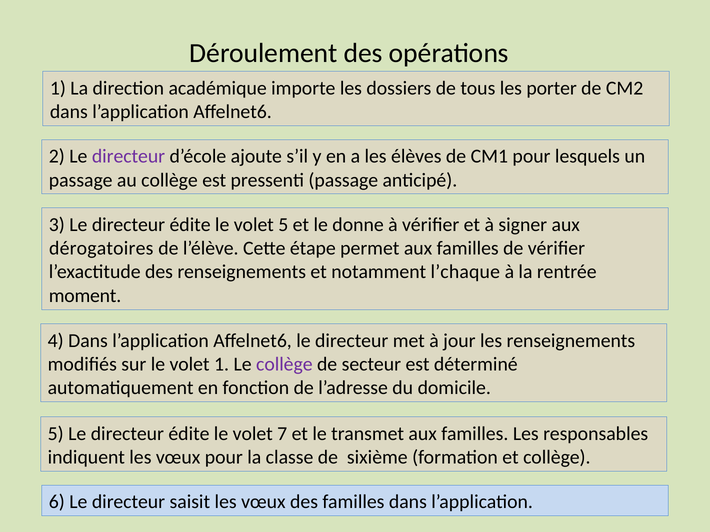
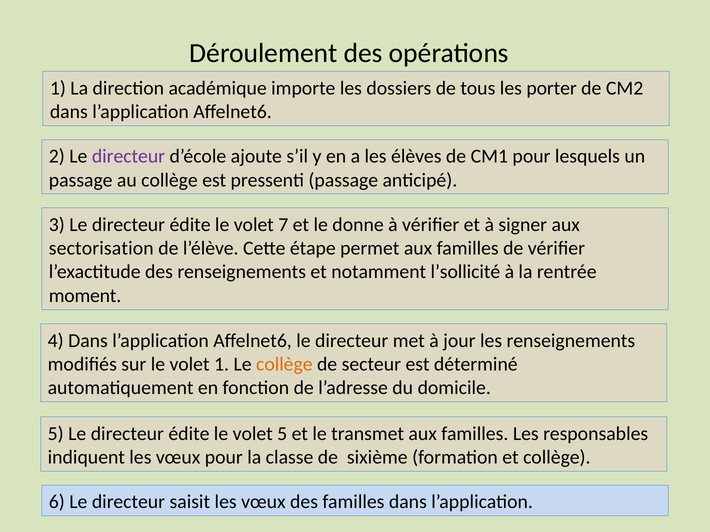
volet 5: 5 -> 7 (283, 225)
dérogatoires: dérogatoires -> sectorisation (101, 249)
l’chaque: l’chaque -> l’sollicité (465, 272)
collège colour: purple -> orange (284, 365)
volet 7: 7 -> 5 (282, 434)
